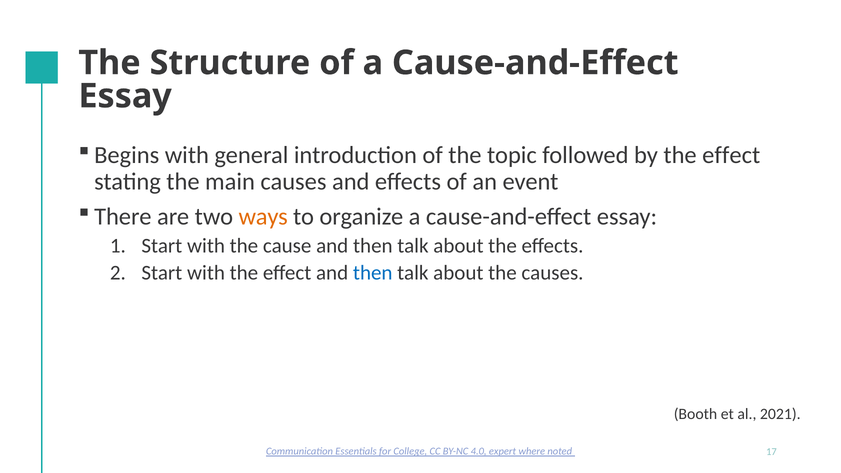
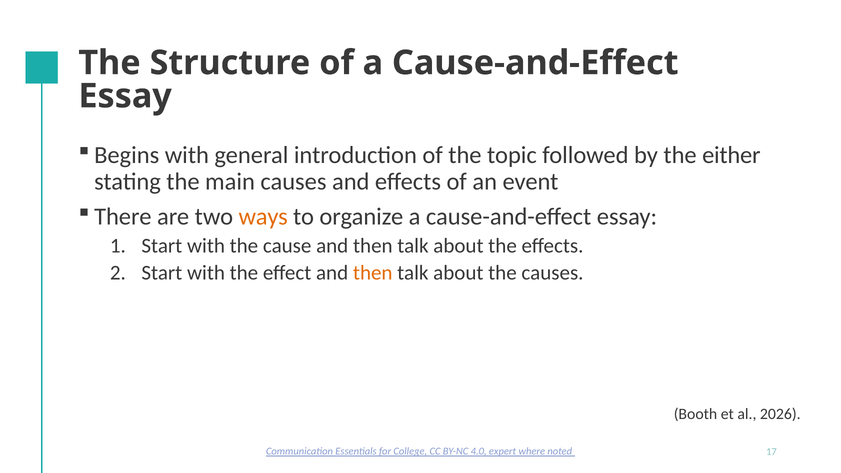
by the effect: effect -> either (731, 155)
then colour: blue -> orange (373, 273)
2021: 2021 -> 2026 (780, 414)
